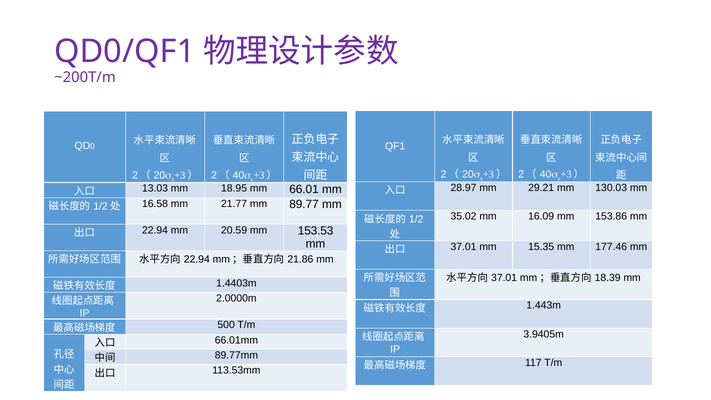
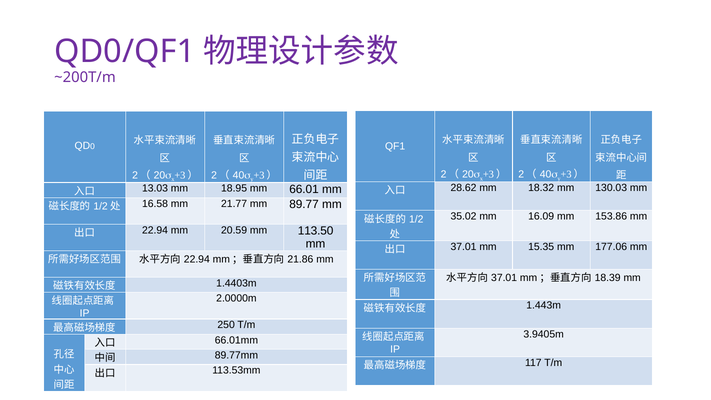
28.97: 28.97 -> 28.62 (464, 188)
29.21: 29.21 -> 18.32 (541, 188)
153.53: 153.53 -> 113.50 (316, 231)
177.46: 177.46 -> 177.06 (611, 247)
500: 500 -> 250 (226, 325)
